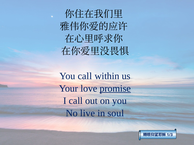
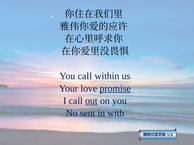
out underline: none -> present (91, 101)
live: live -> sent (88, 114)
soul: soul -> with (116, 114)
